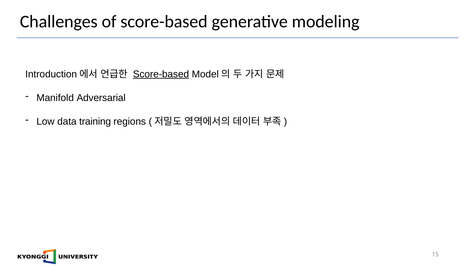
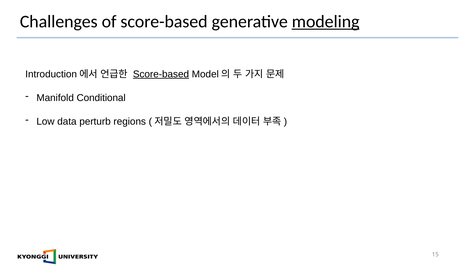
modeling underline: none -> present (326, 21)
Adversarial: Adversarial -> Conditional (101, 98)
training: training -> perturb (95, 122)
